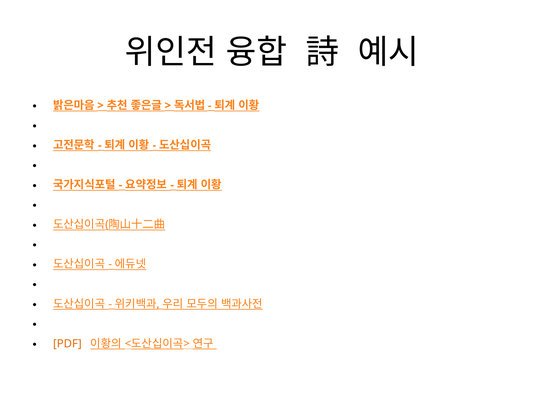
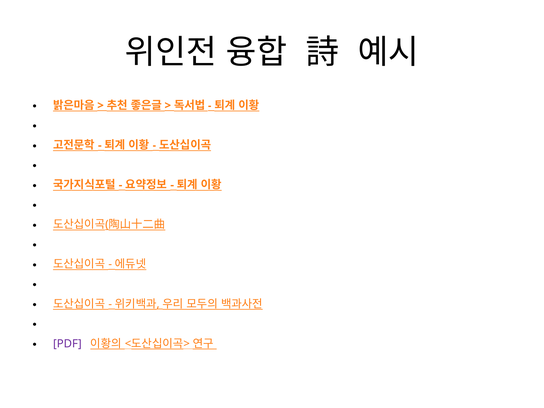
PDF colour: orange -> purple (67, 344)
